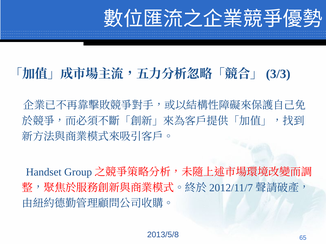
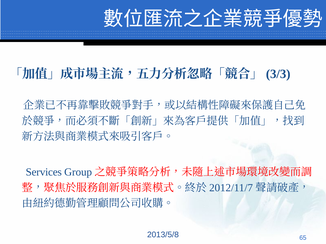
Handset: Handset -> Services (44, 172)
